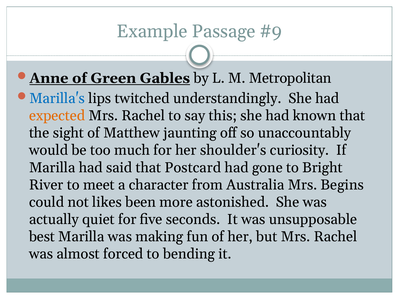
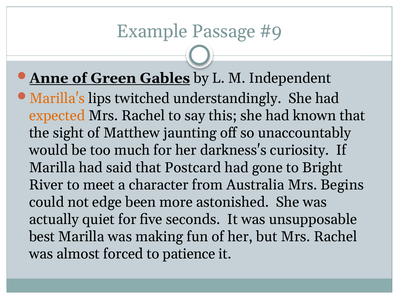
Metropolitan: Metropolitan -> Independent (290, 78)
Marilla's colour: blue -> orange (57, 99)
shoulder's: shoulder's -> darkness's (233, 150)
likes: likes -> edge (107, 202)
bending: bending -> patience (189, 254)
